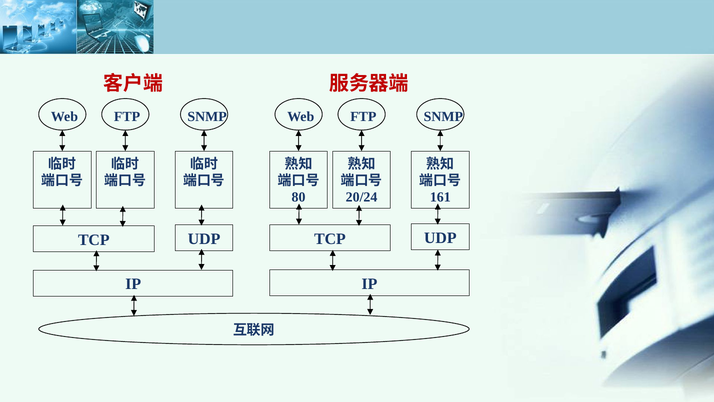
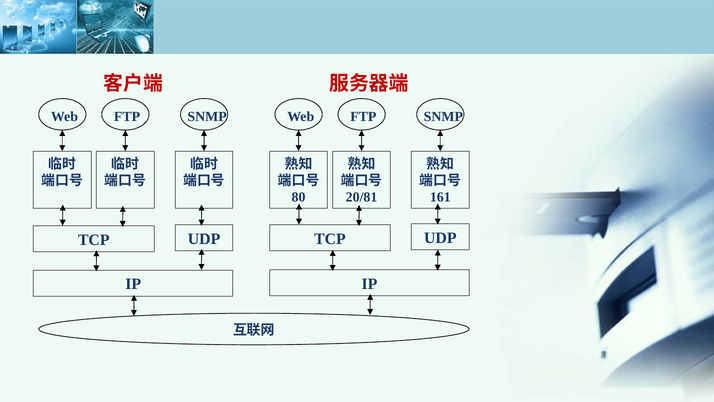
20/24: 20/24 -> 20/81 (362, 197)
